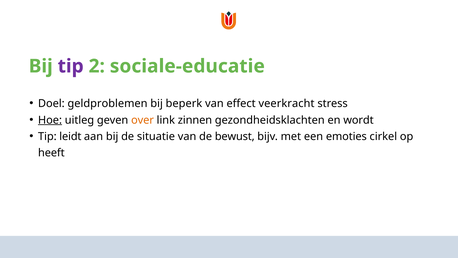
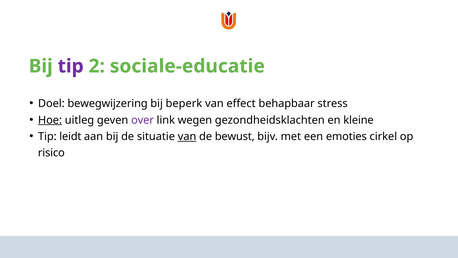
geldproblemen: geldproblemen -> bewegwijzering (108, 103)
veerkracht: veerkracht -> behapbaar (287, 103)
over colour: orange -> purple (142, 120)
zinnen: zinnen -> wegen (195, 120)
wordt: wordt -> kleine (358, 120)
van underline: none -> present (187, 136)
heeft: heeft -> risico (51, 153)
